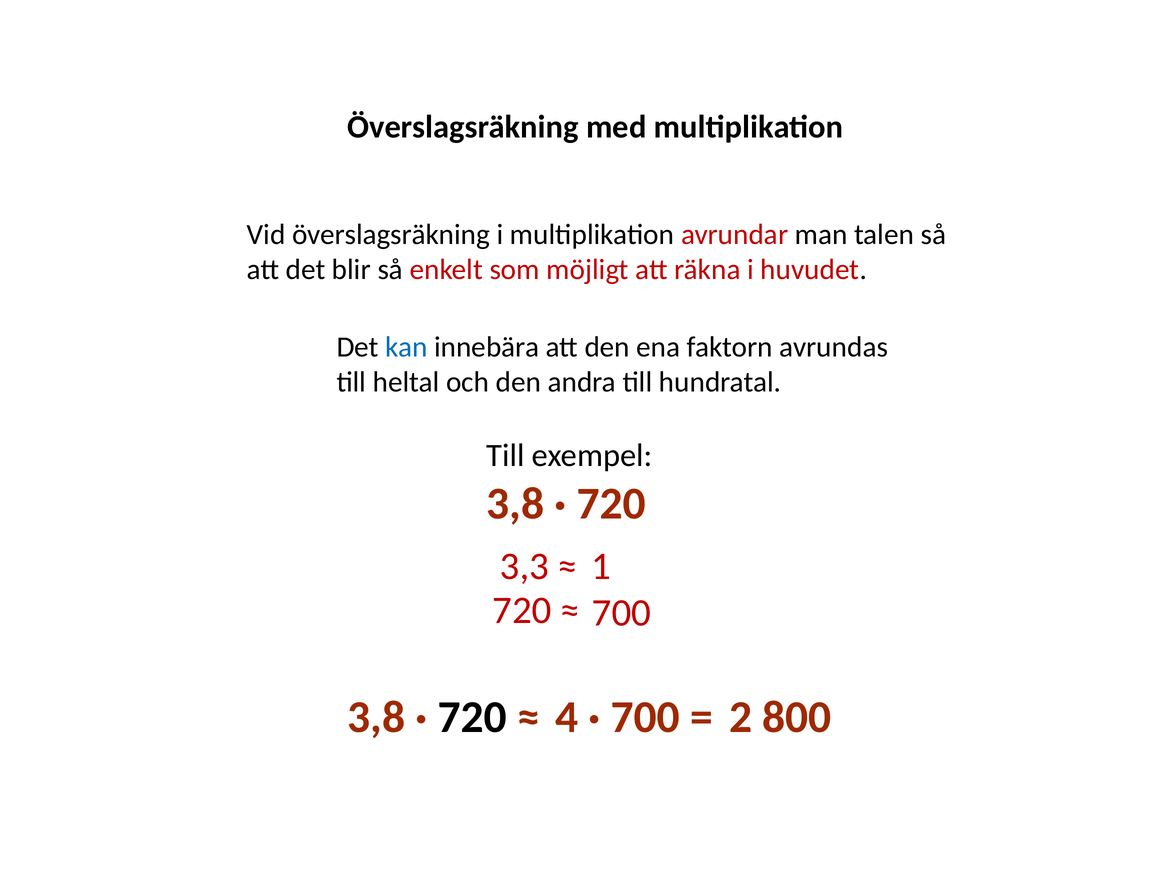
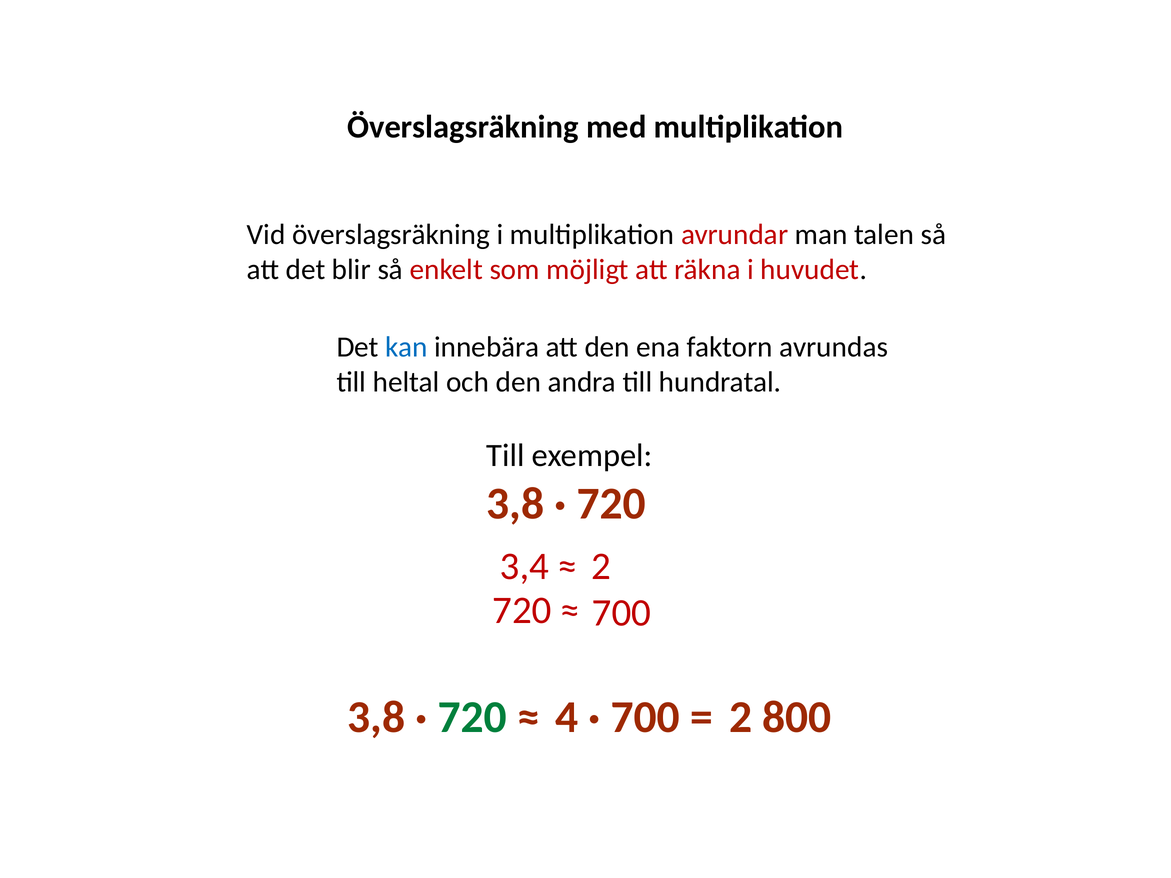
3,3: 3,3 -> 3,4 (525, 567)
1: 1 -> 2 (601, 567)
720 colour: black -> green (472, 717)
